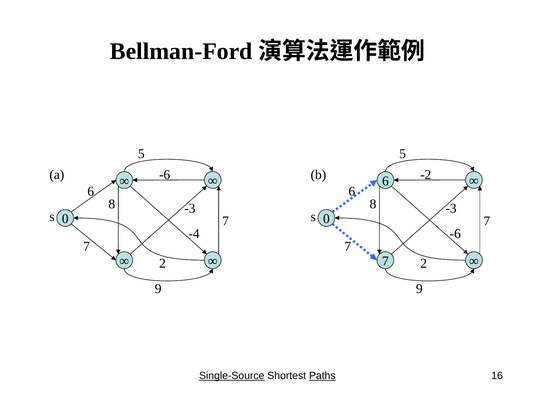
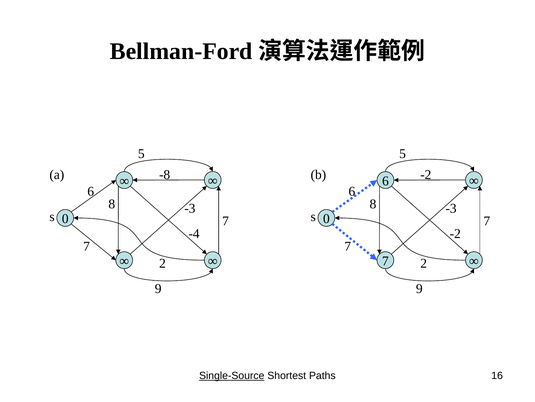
-6: -6 -> -8 (165, 174)
-6: -6 -> -2 (455, 233)
Paths underline: present -> none (322, 375)
